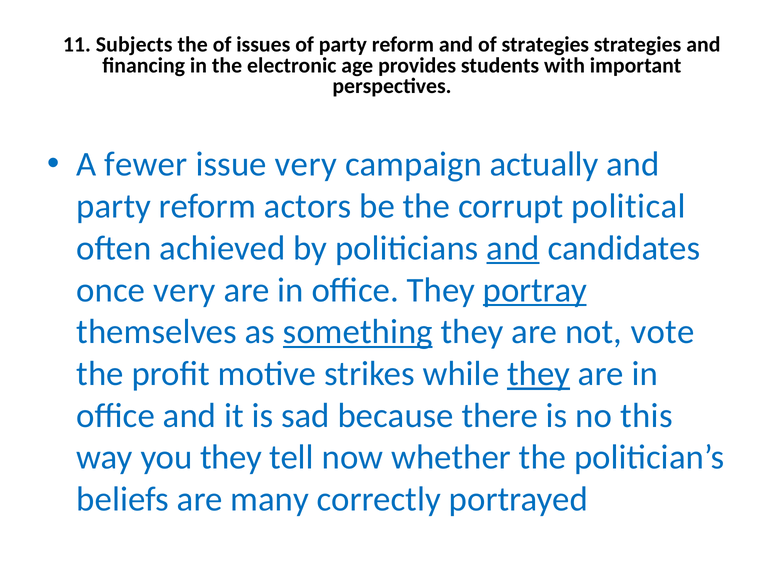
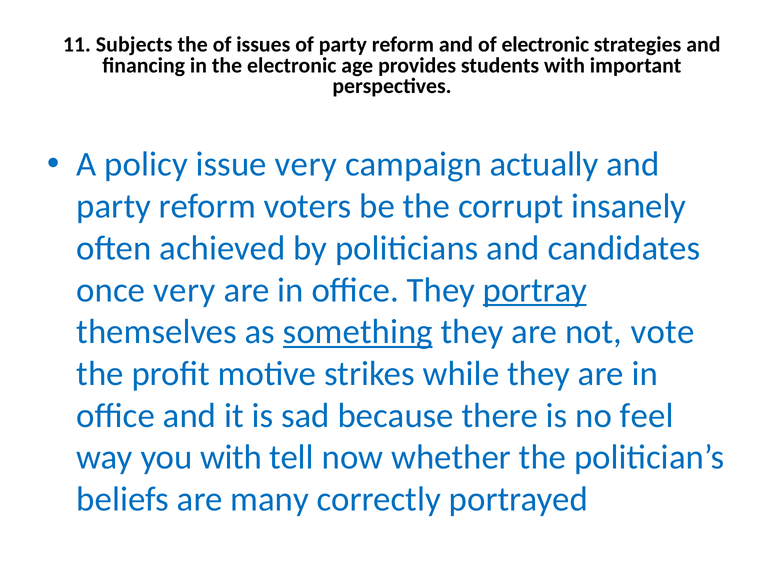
of strategies: strategies -> electronic (545, 44)
fewer: fewer -> policy (146, 164)
actors: actors -> voters (308, 206)
political: political -> insanely (629, 206)
and underline: present -> none (513, 248)
they underline: present -> none (539, 374)
this: this -> feel (647, 416)
you they: they -> with (231, 457)
